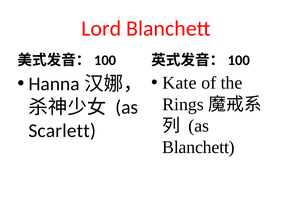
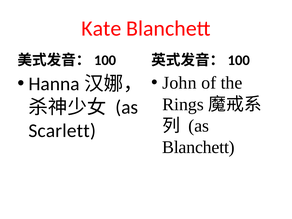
Lord: Lord -> Kate (101, 29)
Kate: Kate -> John (179, 83)
